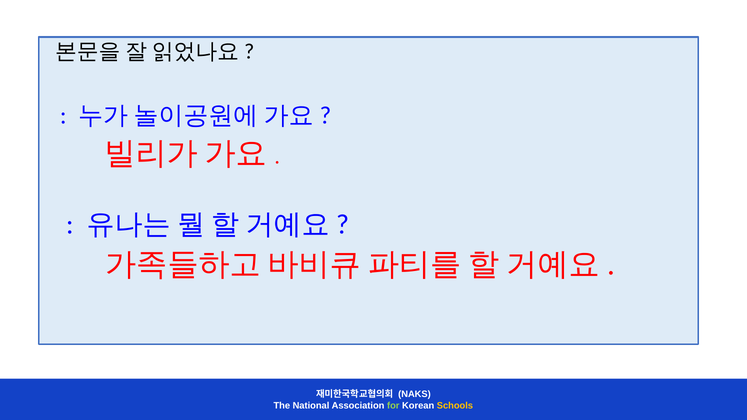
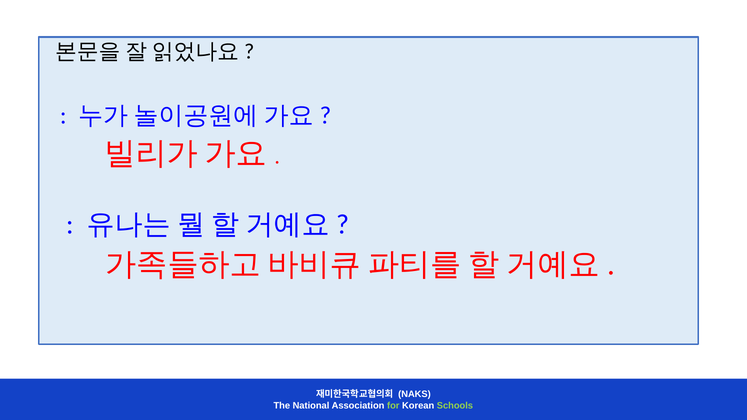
Schools colour: yellow -> light green (455, 406)
